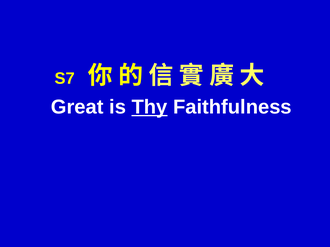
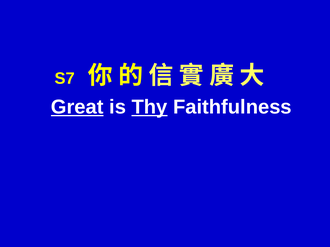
Great underline: none -> present (77, 107)
